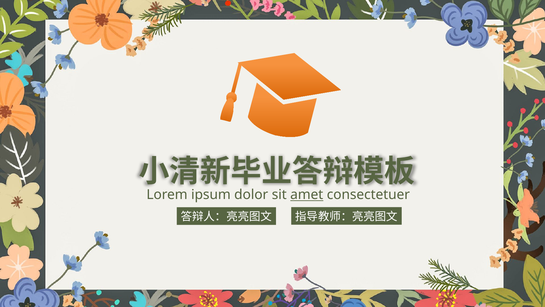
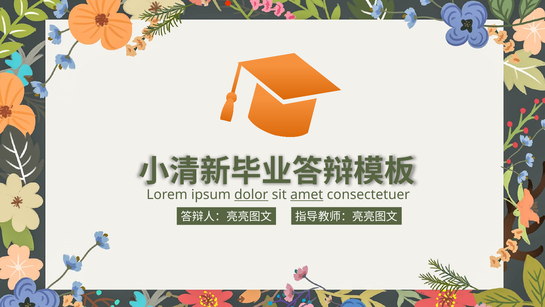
dolor underline: none -> present (251, 195)
